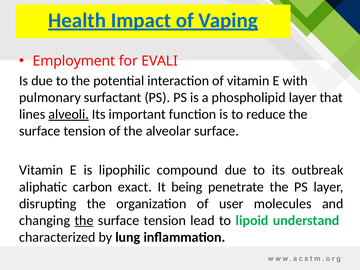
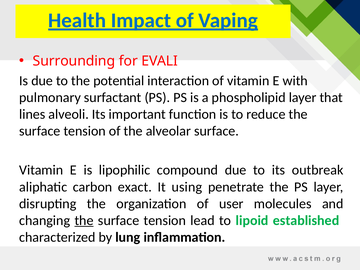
Employment: Employment -> Surrounding (74, 61)
alveoli underline: present -> none (69, 114)
being: being -> using (187, 187)
understand: understand -> established (306, 220)
